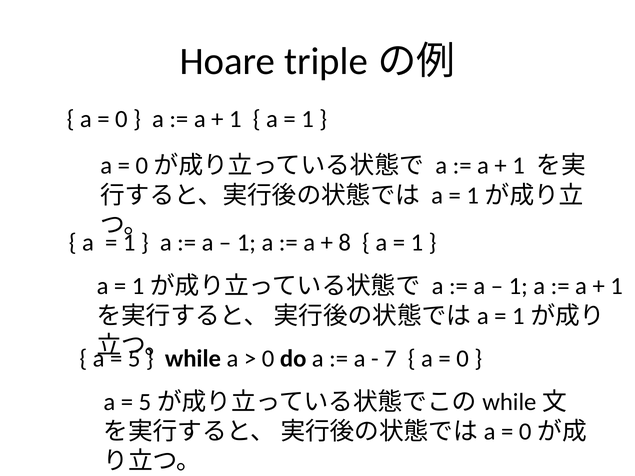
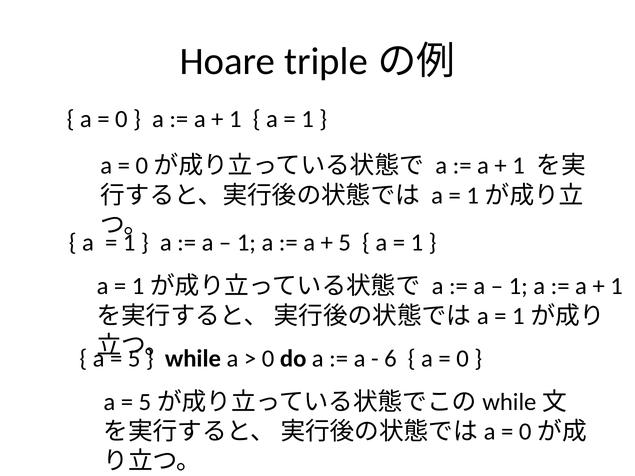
8: 8 -> 5 (345, 243)
7: 7 -> 6 (390, 359)
